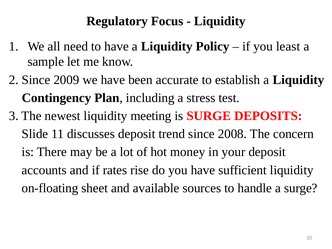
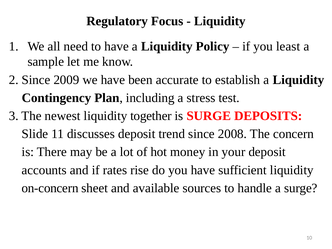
meeting: meeting -> together (151, 116)
on-floating: on-floating -> on-concern (50, 188)
